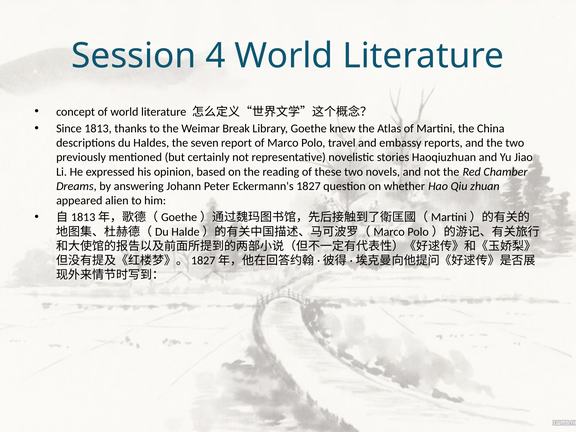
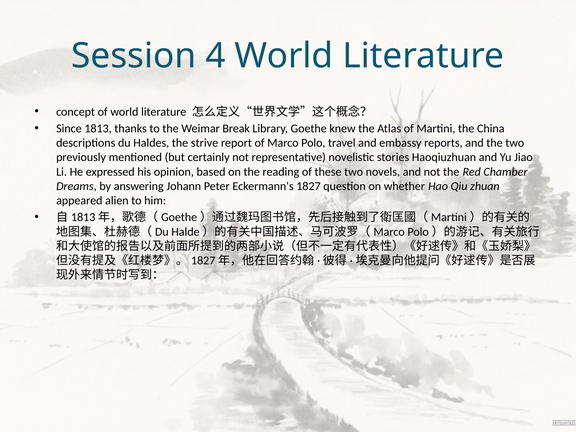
seven: seven -> strive (205, 143)
